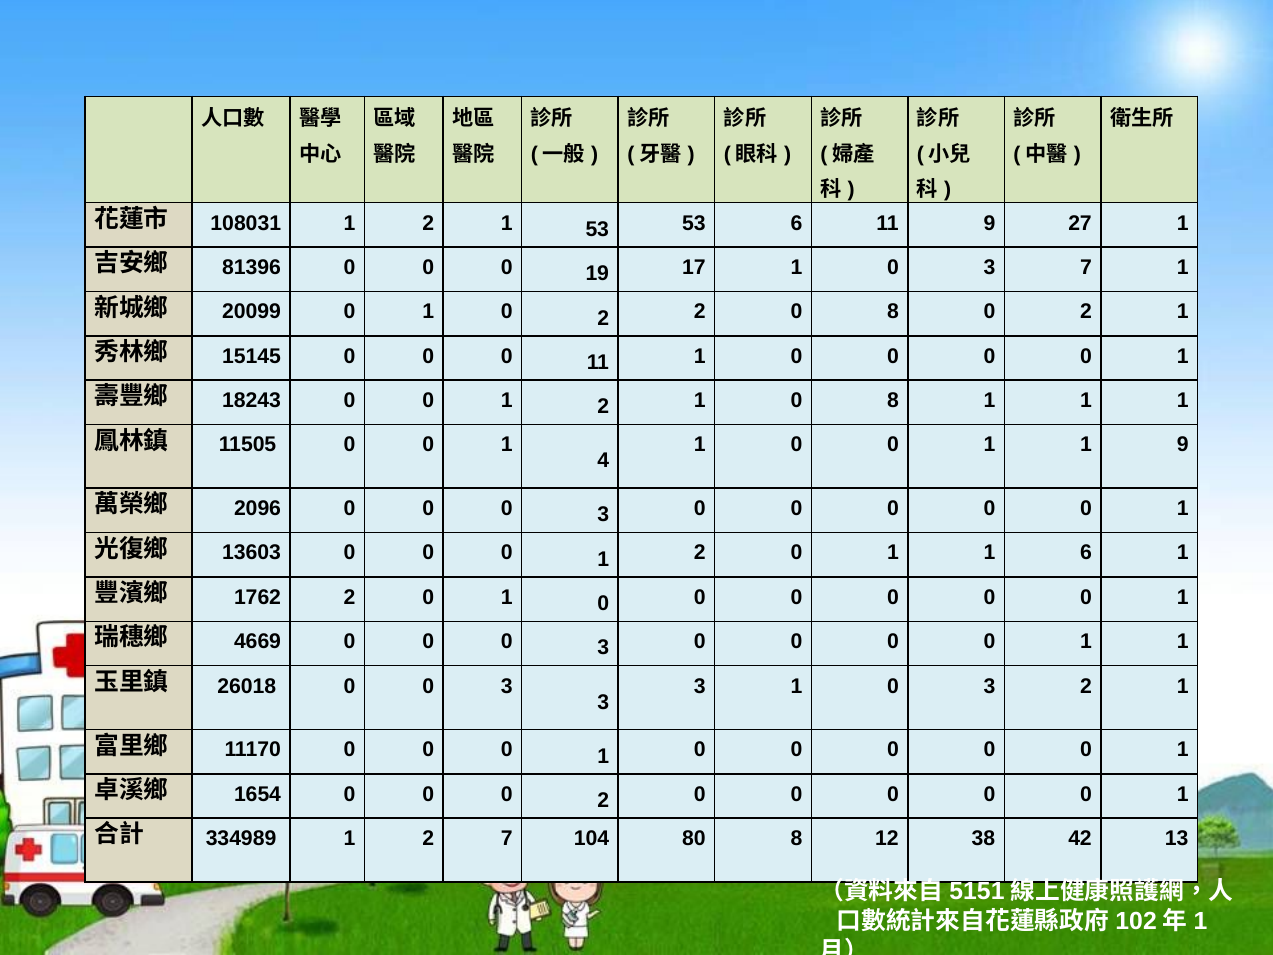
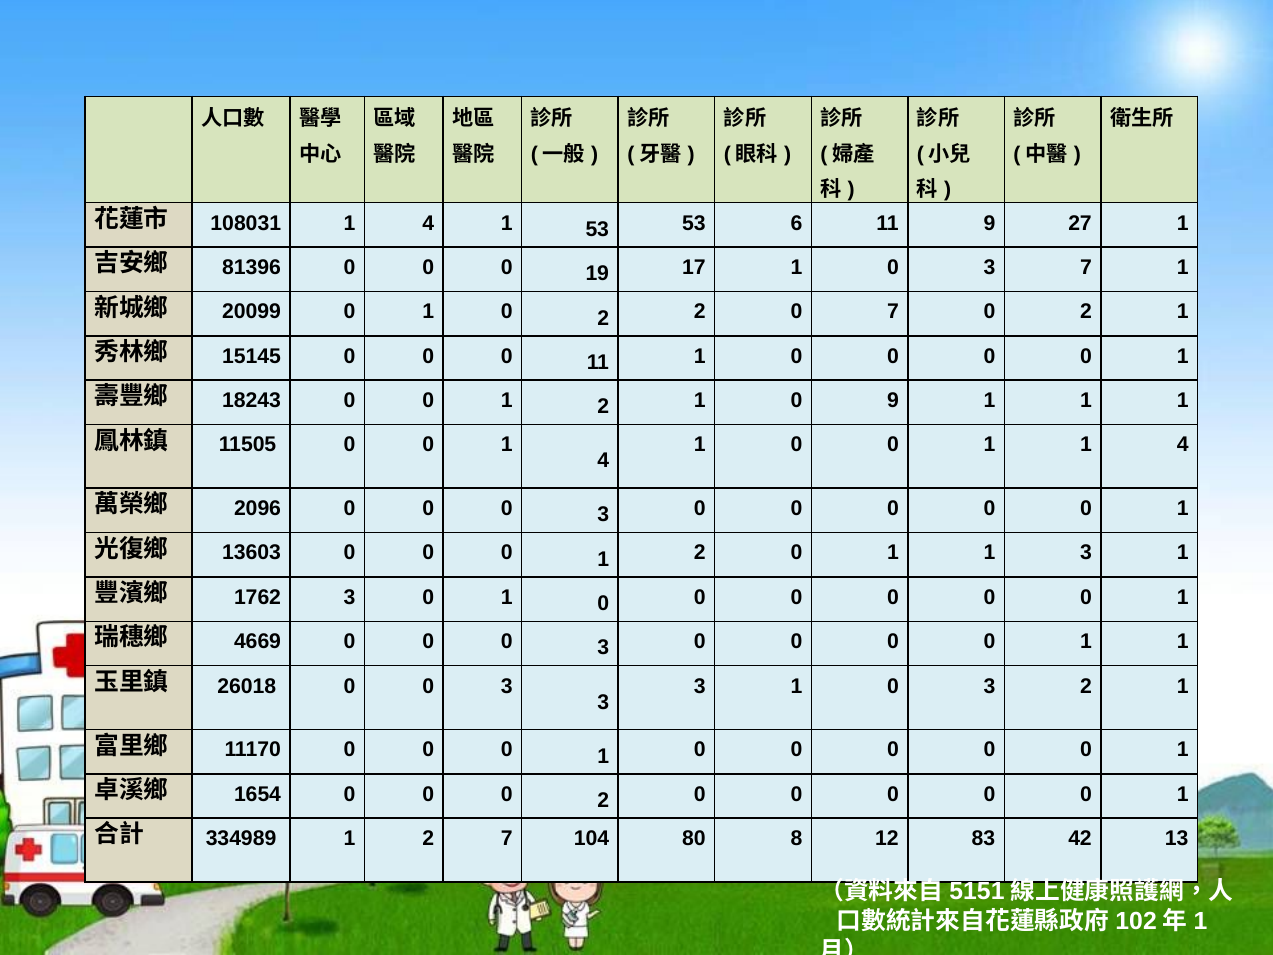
108031 1 2: 2 -> 4 (428, 223)
2 0 8: 8 -> 7 (893, 312)
1 0 8: 8 -> 9 (893, 400)
1 1 9: 9 -> 4 (1183, 445)
1 6: 6 -> 3 (1086, 553)
1762 2: 2 -> 3 (350, 597)
38: 38 -> 83 (983, 838)
